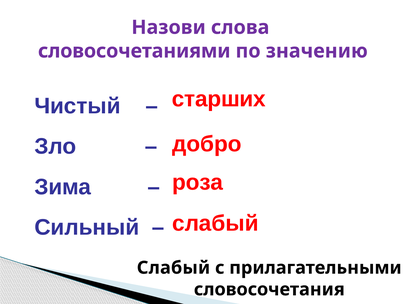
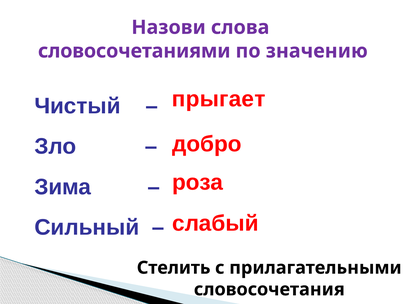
старших: старших -> прыгает (219, 99)
Слабый: Слабый -> Стелить (174, 268)
